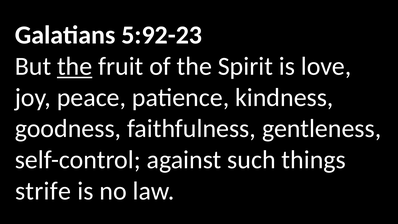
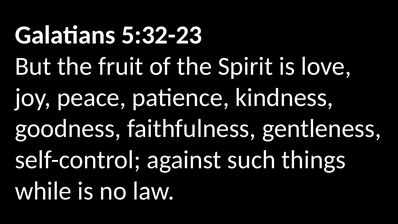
5:92-23: 5:92-23 -> 5:32-23 (162, 35)
the underline: present -> none (75, 66)
strife: strife -> while (43, 191)
